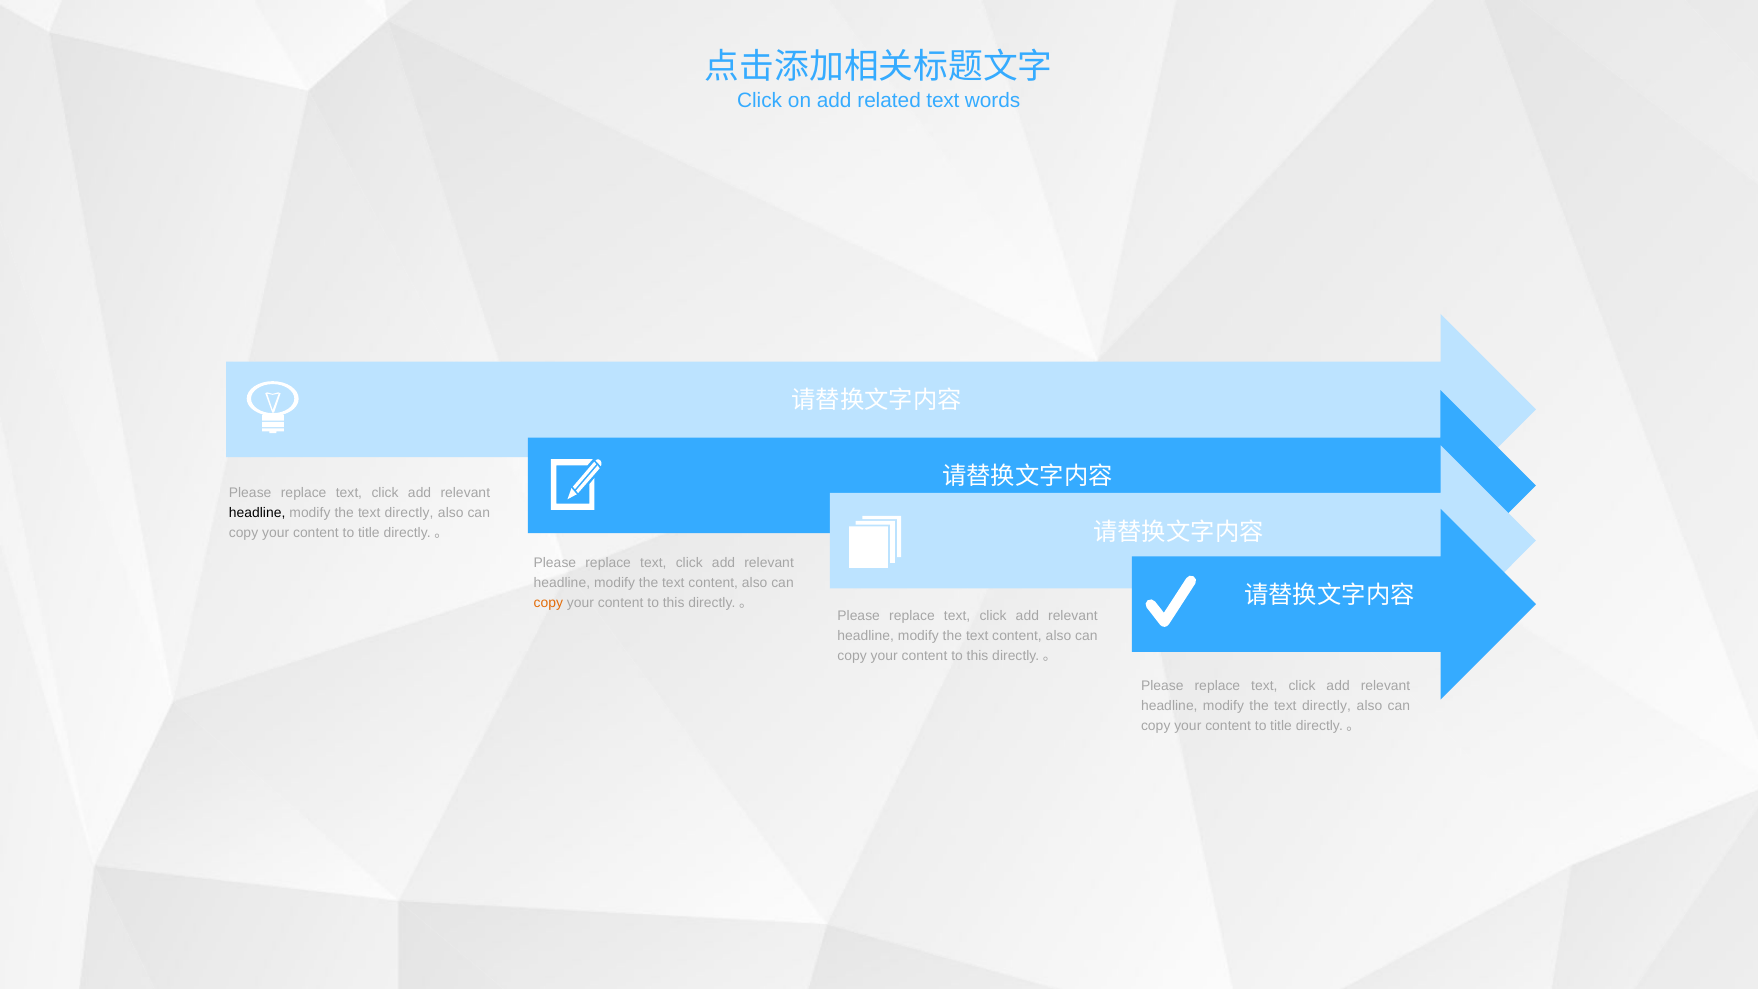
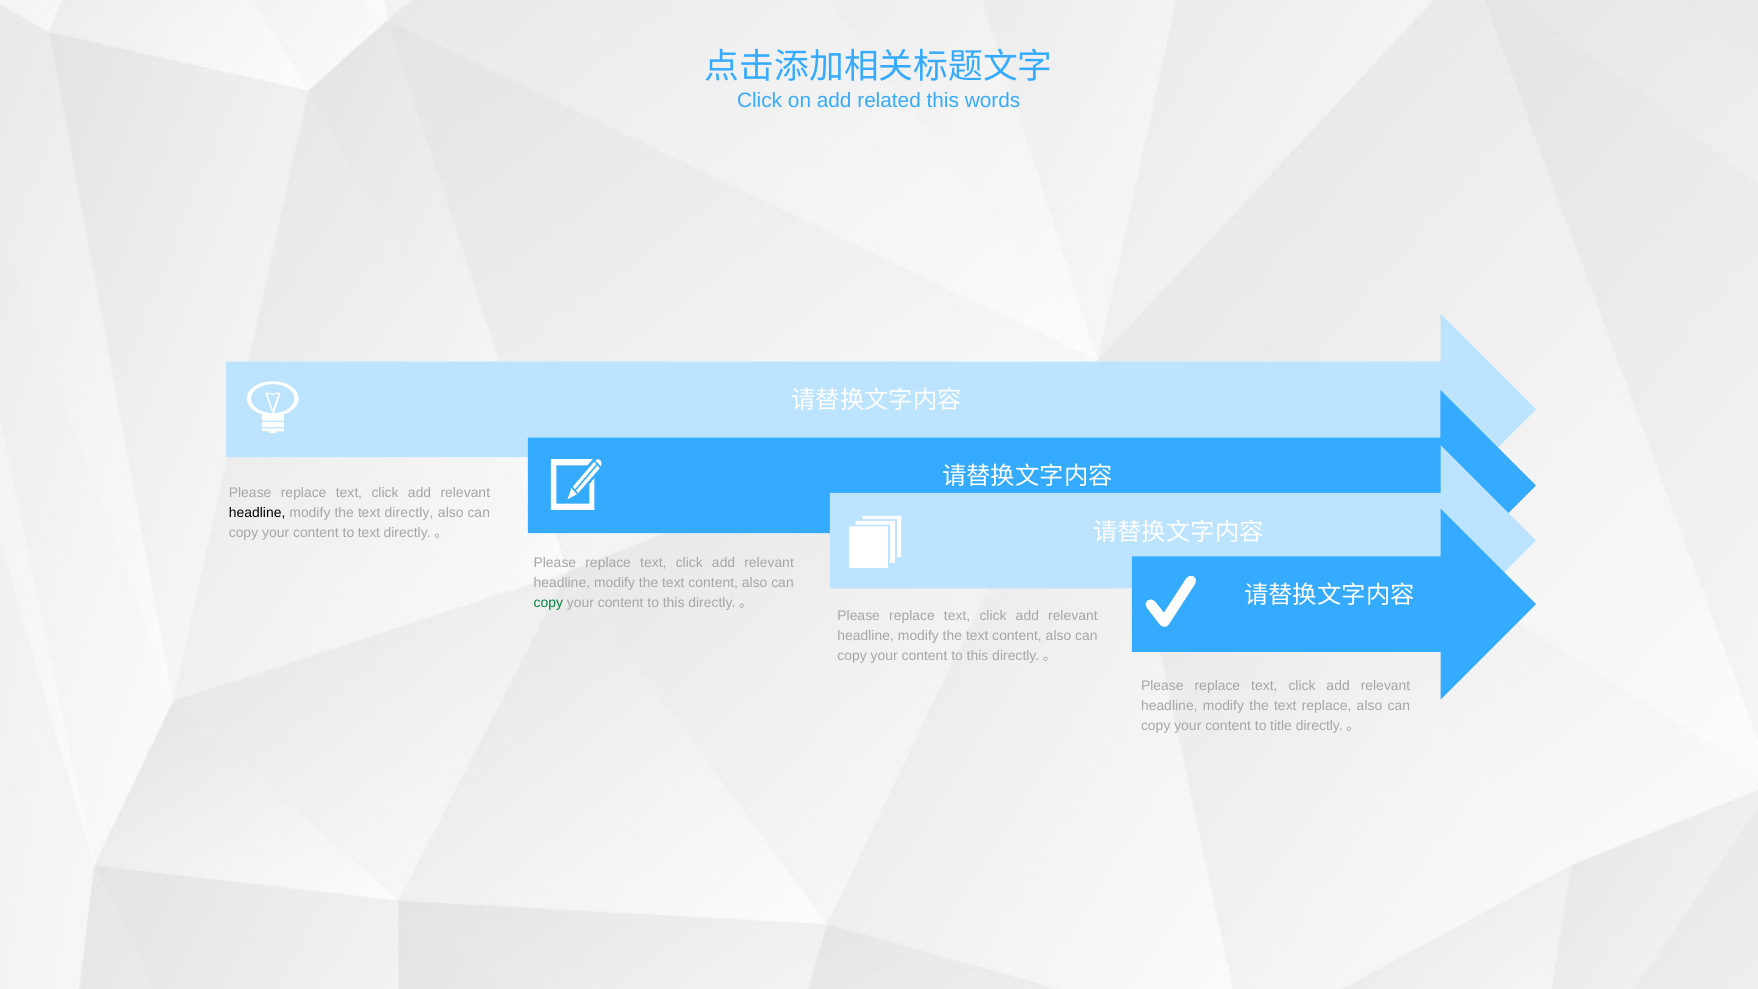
related text: text -> this (943, 100)
title: title -> text (369, 533)
copy colour: orange -> green (548, 603)
directly: directly -> replace (1327, 706)
